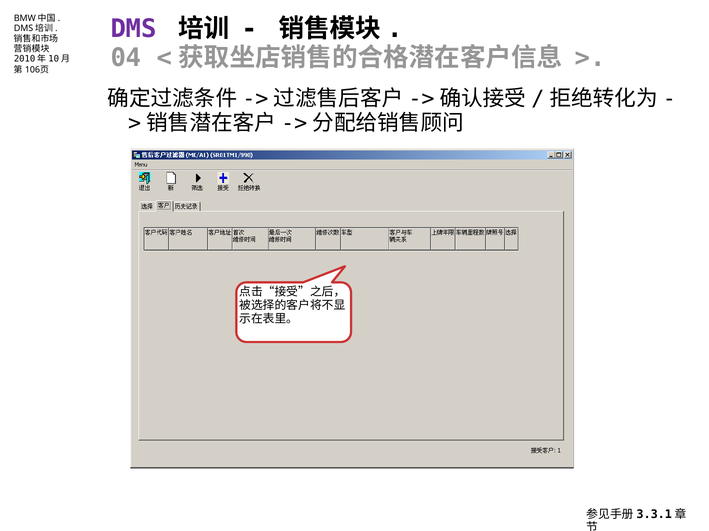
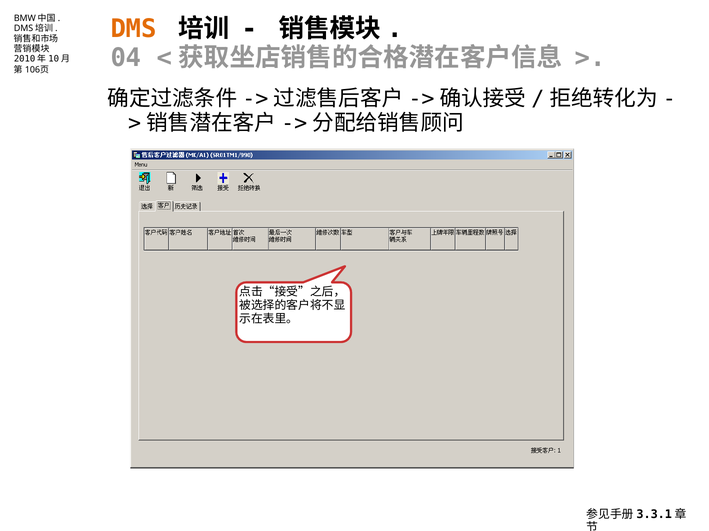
DMS colour: purple -> orange (134, 29)
